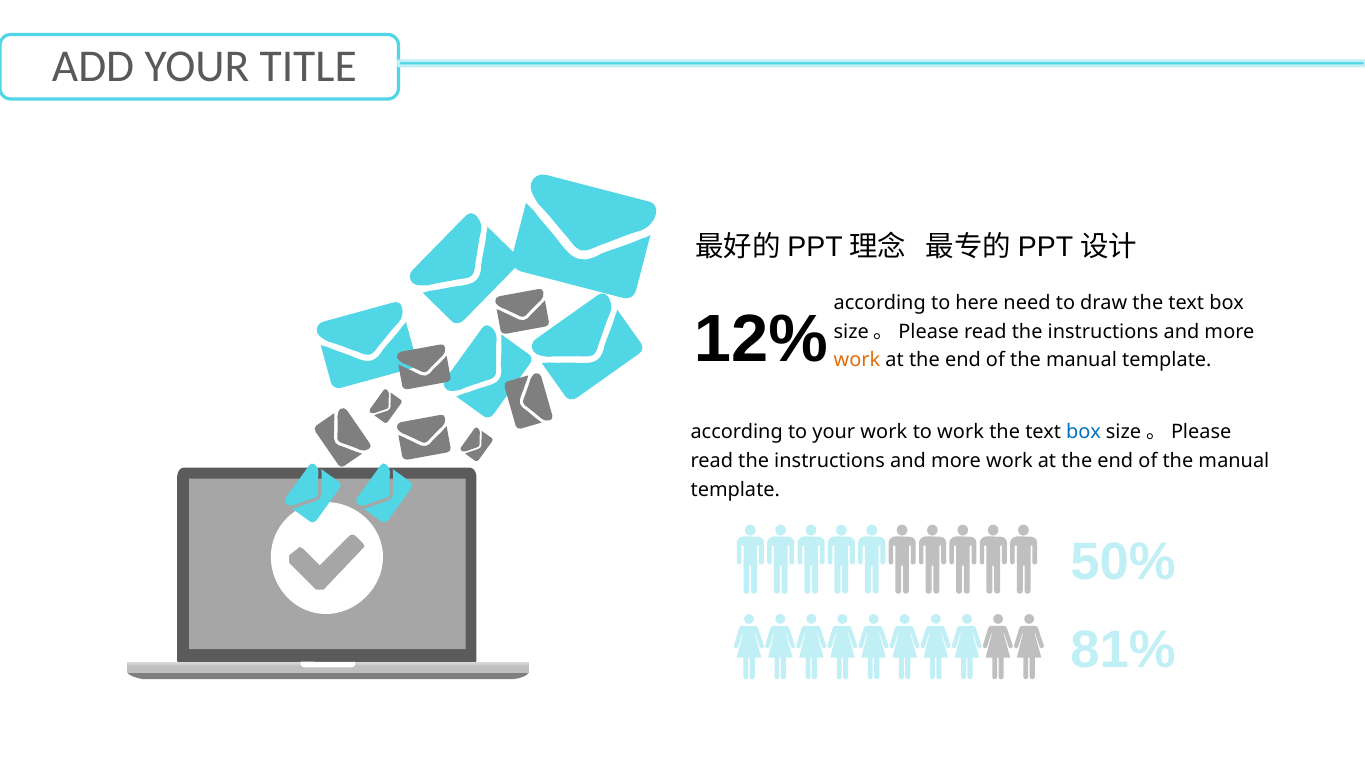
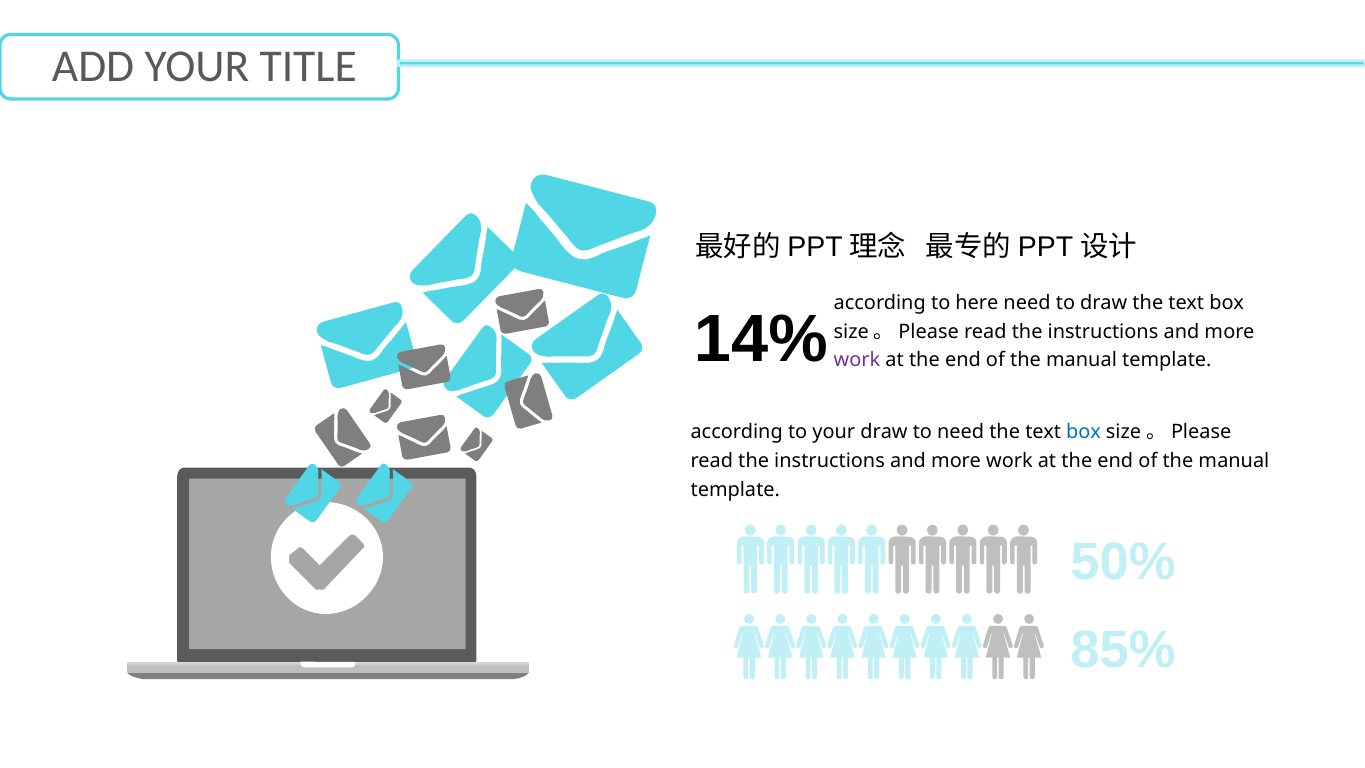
12%: 12% -> 14% (761, 339)
work colour: orange -> purple (857, 360)
your work: work -> draw (884, 432)
to work: work -> need (961, 432)
81%: 81% -> 85% (1123, 650)
